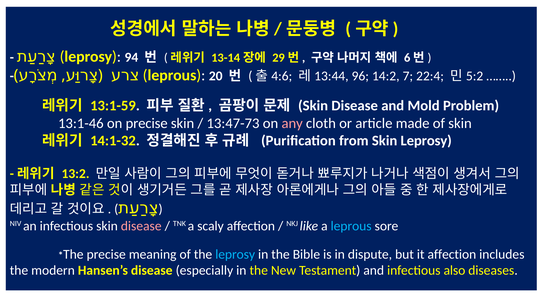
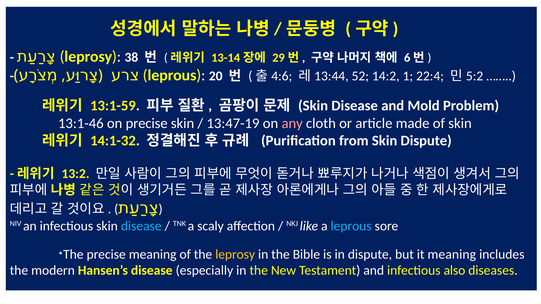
94: 94 -> 38 (131, 57)
96: 96 -> 52 (360, 76)
7: 7 -> 1 (408, 76)
13:47-73: 13:47-73 -> 13:47-19 (233, 123)
Skin Leprosy: Leprosy -> Dispute (426, 141)
disease colour: pink -> light blue (141, 226)
leprosy colour: light blue -> yellow (235, 255)
it affection: affection -> meaning (452, 255)
